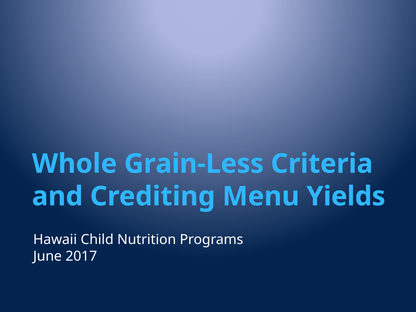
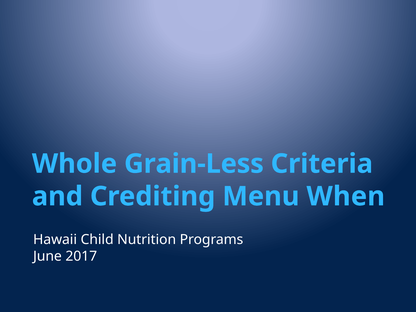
Yields: Yields -> When (346, 196)
